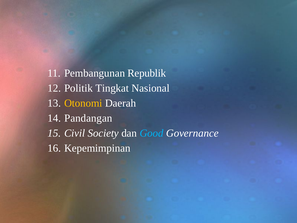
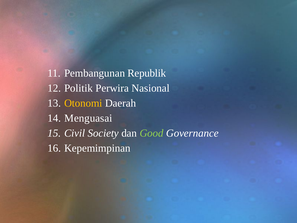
Tingkat: Tingkat -> Perwira (112, 88)
Pandangan: Pandangan -> Menguasai (88, 118)
Good colour: light blue -> light green (152, 133)
